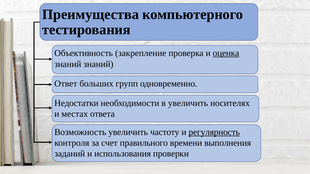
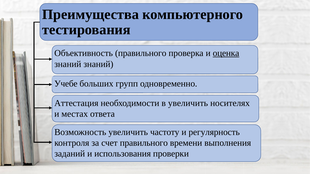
Объективность закрепление: закрепление -> правильного (141, 53)
Ответ: Ответ -> Учебе (66, 84)
Недостатки: Недостатки -> Аттестация (76, 103)
регулярность underline: present -> none (214, 132)
